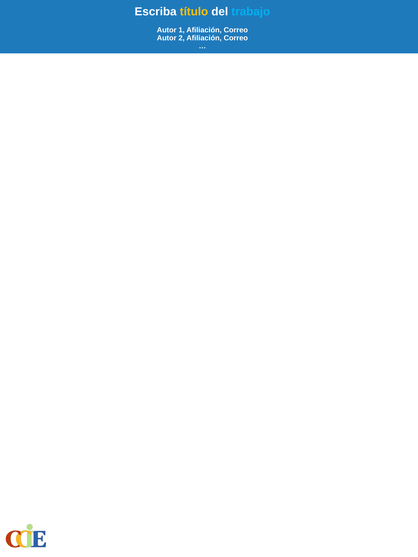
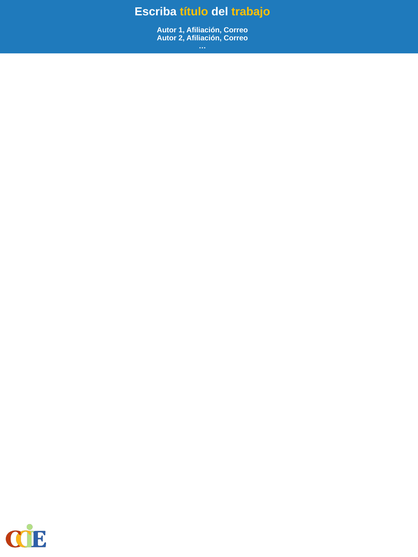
trabajo colour: light blue -> yellow (251, 12)
